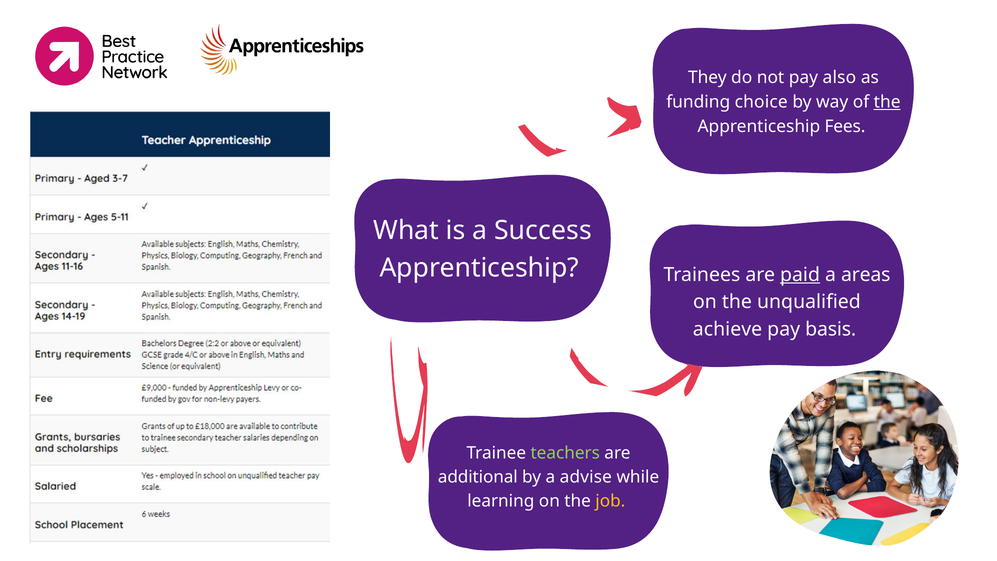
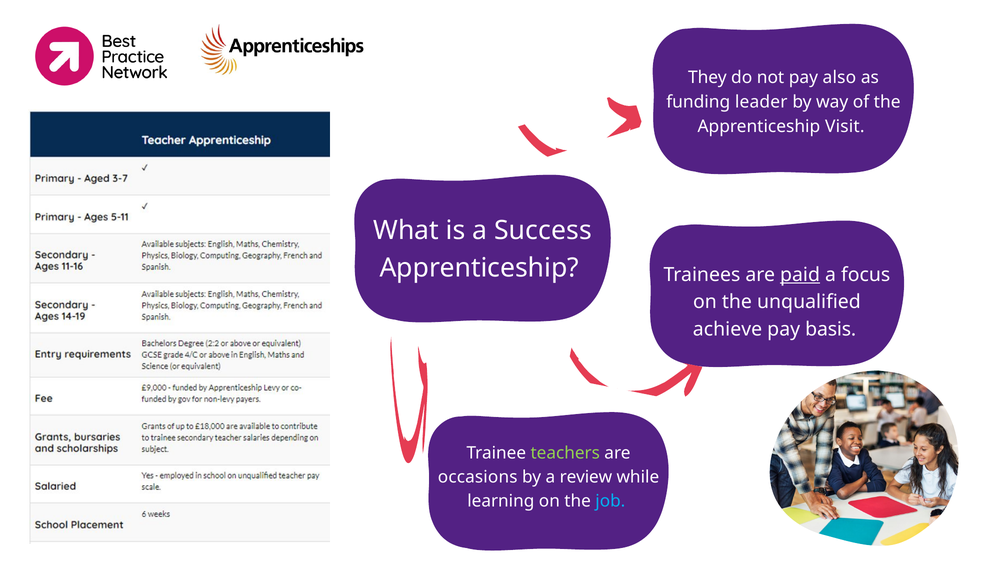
choice: choice -> leader (761, 102)
the underline: present -> none (887, 102)
Fees: Fees -> Visit (845, 126)
areas: areas -> focus (866, 275)
additional: additional -> occasions (478, 477)
advise: advise -> review (586, 477)
job colour: yellow -> light blue (610, 501)
